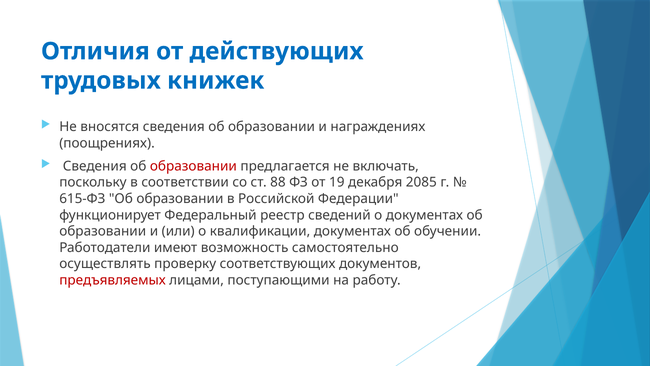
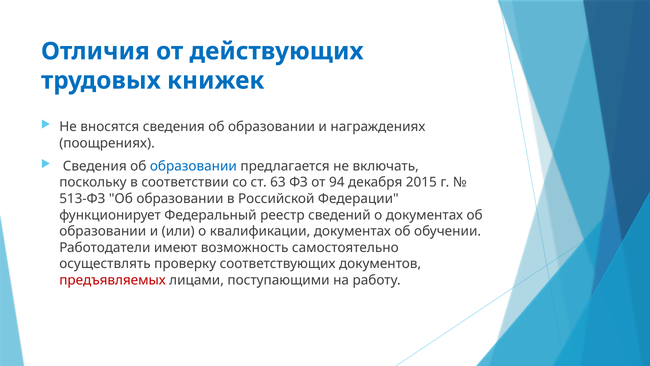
образовании colour: red -> blue (193, 166)
88: 88 -> 63 (278, 182)
19: 19 -> 94 (337, 182)
2085: 2085 -> 2015 (421, 182)
615-ФЗ: 615-ФЗ -> 513-ФЗ (82, 199)
